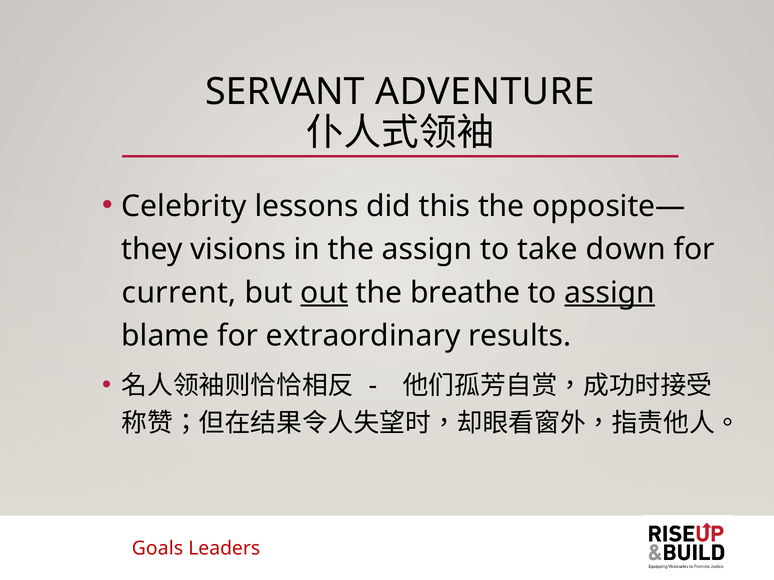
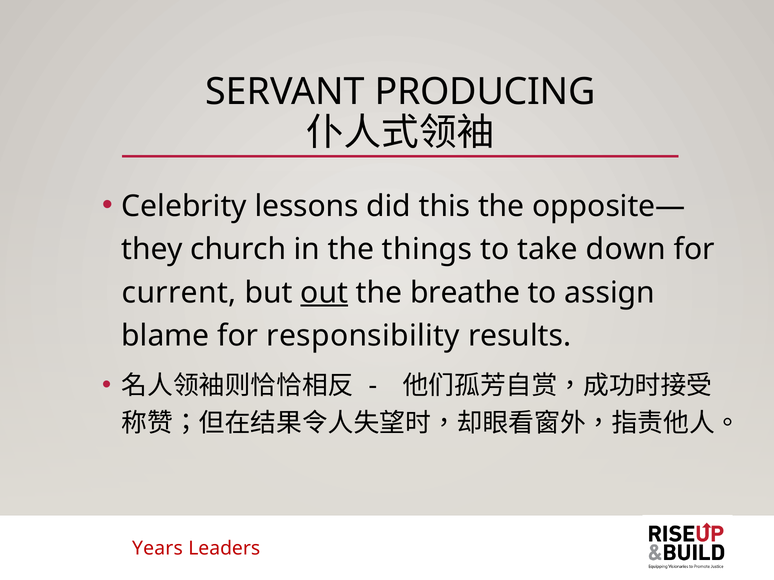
ADVENTURE: ADVENTURE -> PRODUCING (485, 92)
visions: visions -> church (238, 250)
the assign: assign -> things (427, 250)
assign underline: present -> none (610, 293)
extraordinary: extraordinary -> responsibility (363, 336)
Goals: Goals -> Years (157, 549)
